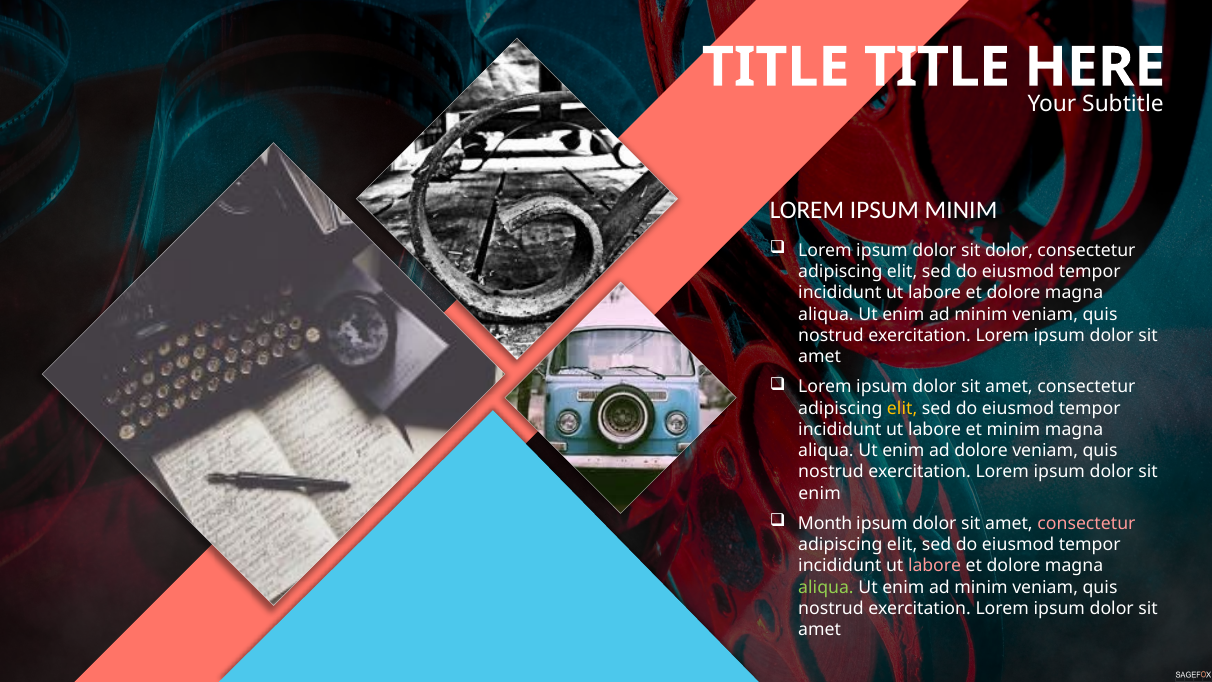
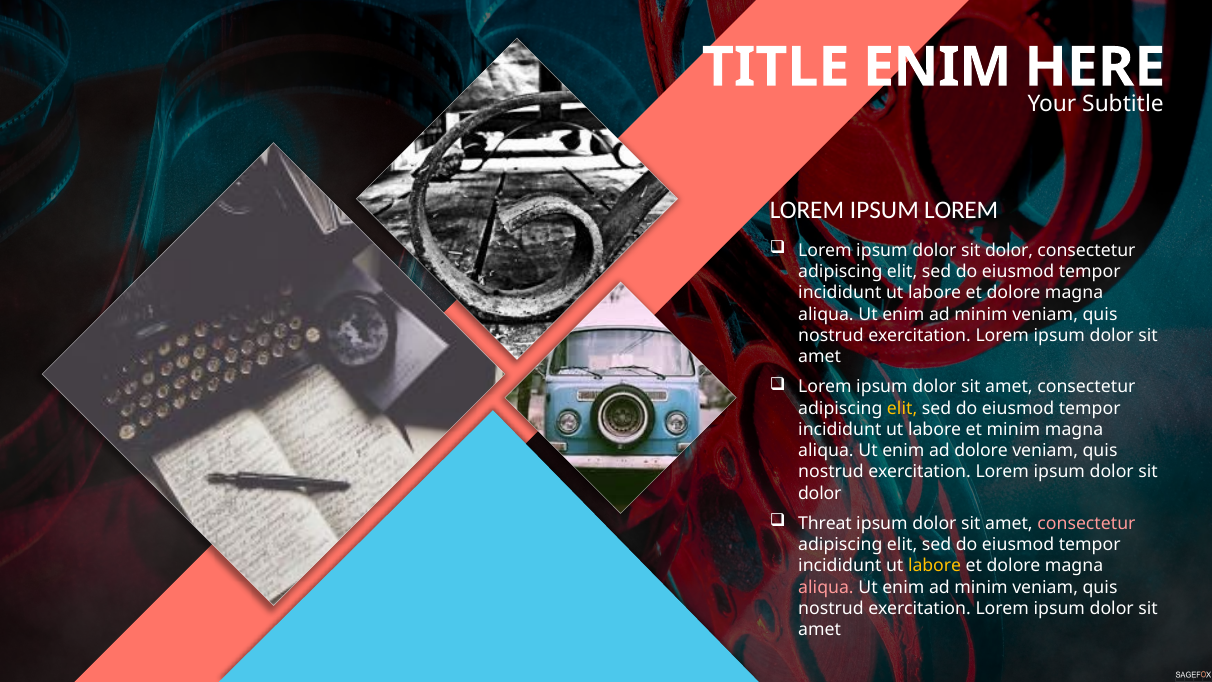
TITLE TITLE: TITLE -> ENIM (937, 67)
IPSUM MINIM: MINIM -> LOREM (961, 210)
enim: enim -> dolor (820, 493)
Month: Month -> Threat (825, 523)
labore colour: pink -> yellow (935, 566)
aliqua colour: light green -> pink (826, 587)
